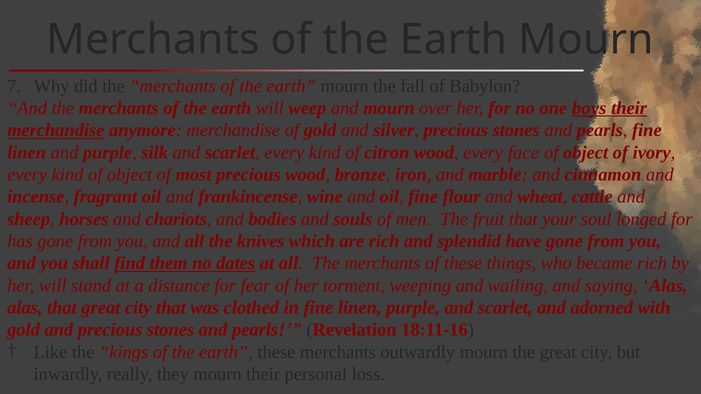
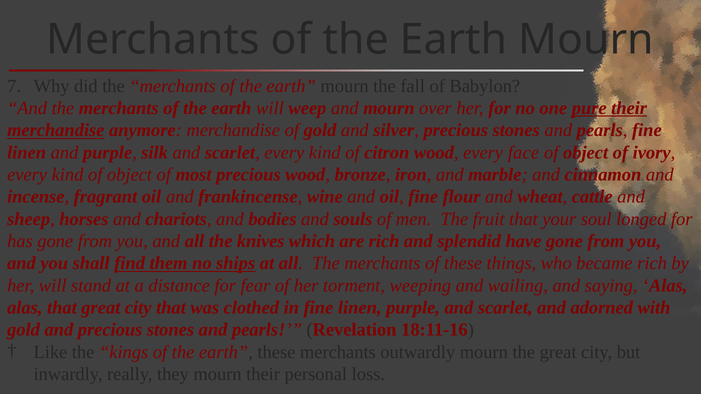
boys: boys -> pure (589, 108)
dates: dates -> ships (236, 264)
